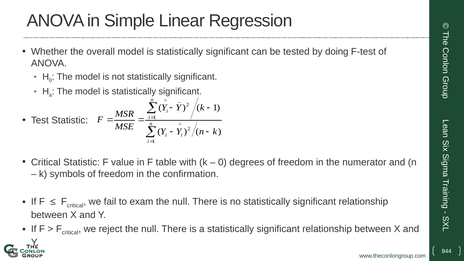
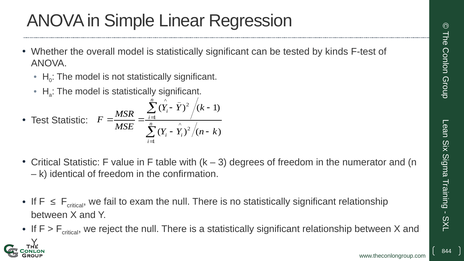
doing: doing -> kinds (337, 52)
0: 0 -> 3 (222, 162)
symbols: symbols -> identical (67, 174)
